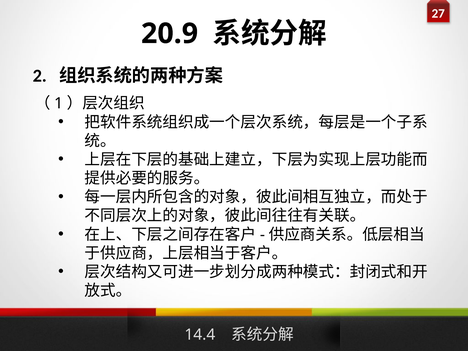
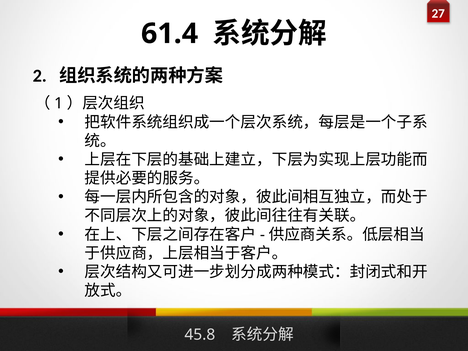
20.9: 20.9 -> 61.4 (170, 34)
14.4: 14.4 -> 45.8 (200, 335)
